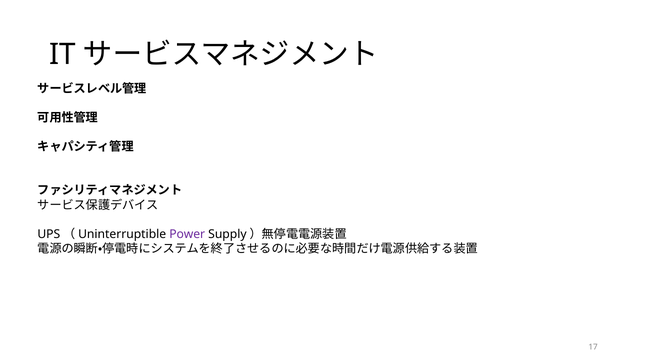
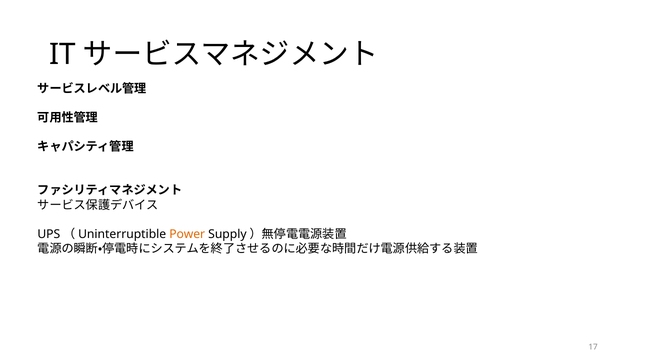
Power colour: purple -> orange (187, 234)
